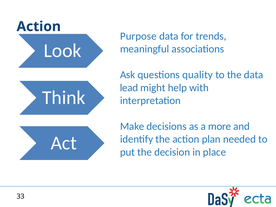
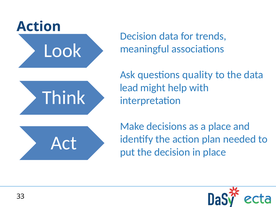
Purpose: Purpose -> Decision (138, 36)
a more: more -> place (220, 126)
